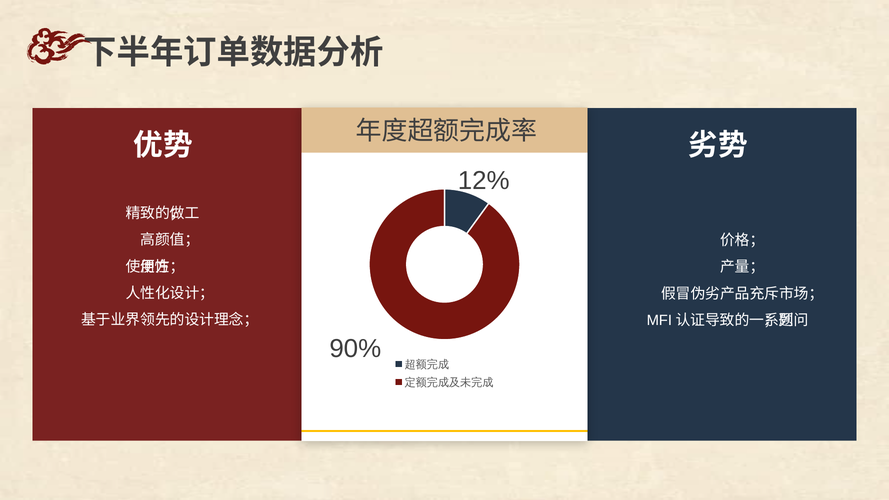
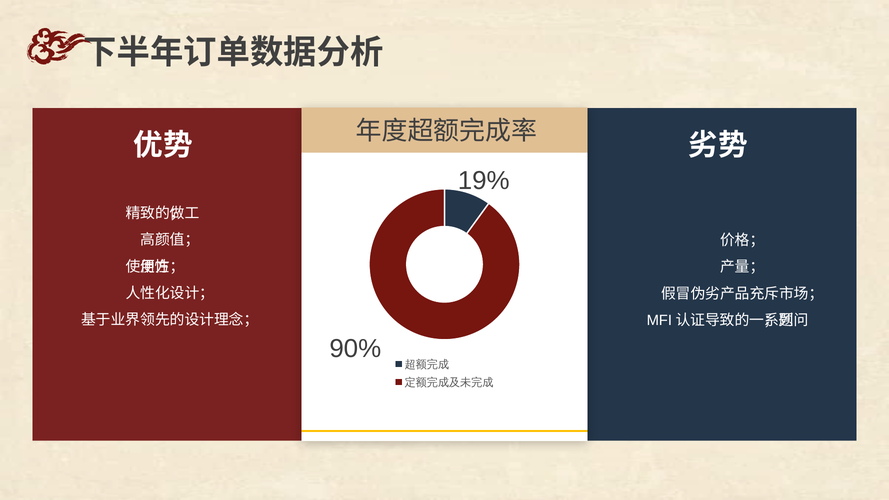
12%: 12% -> 19% (484, 181)
